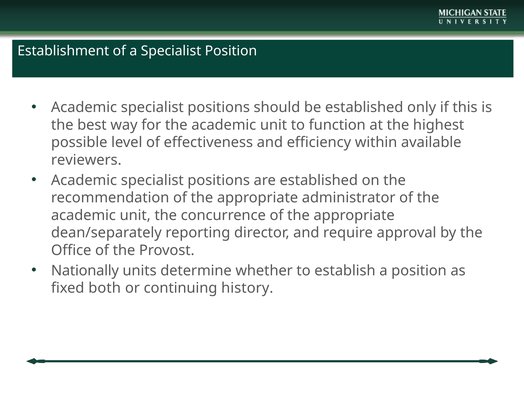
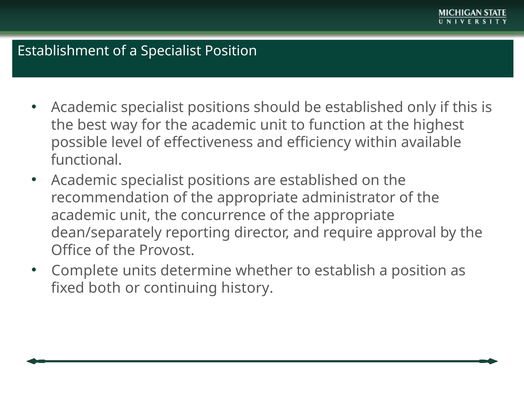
reviewers: reviewers -> functional (86, 160)
Nationally: Nationally -> Complete (85, 271)
